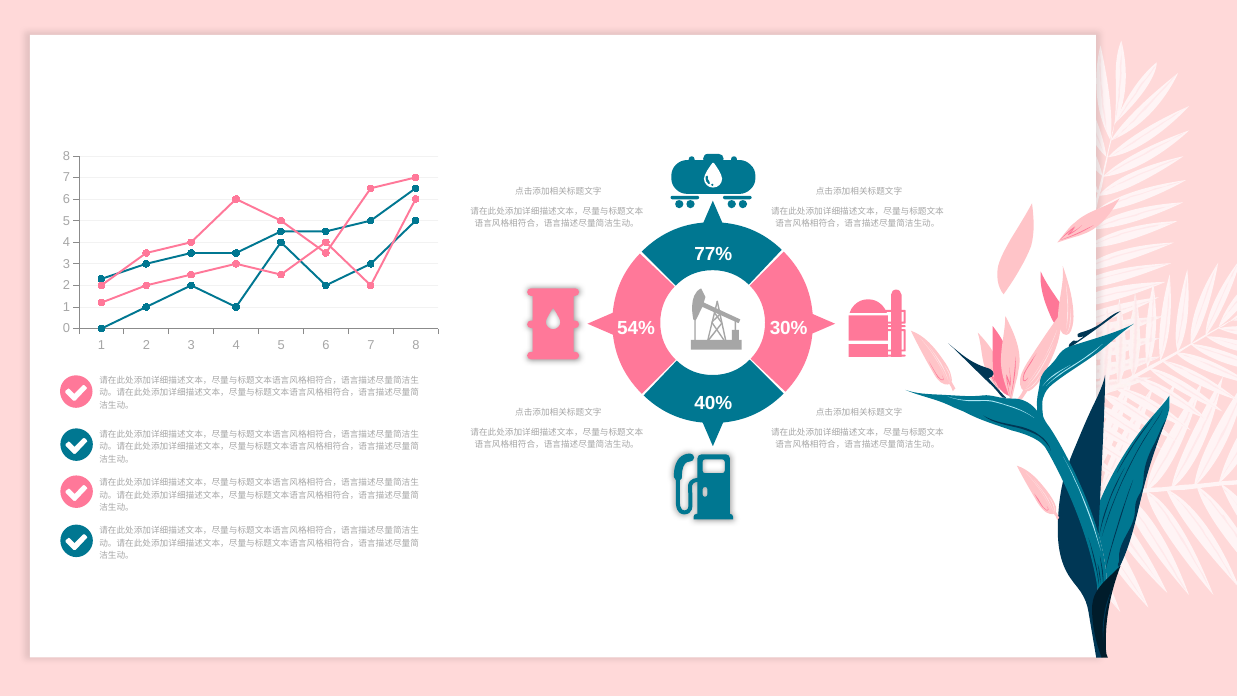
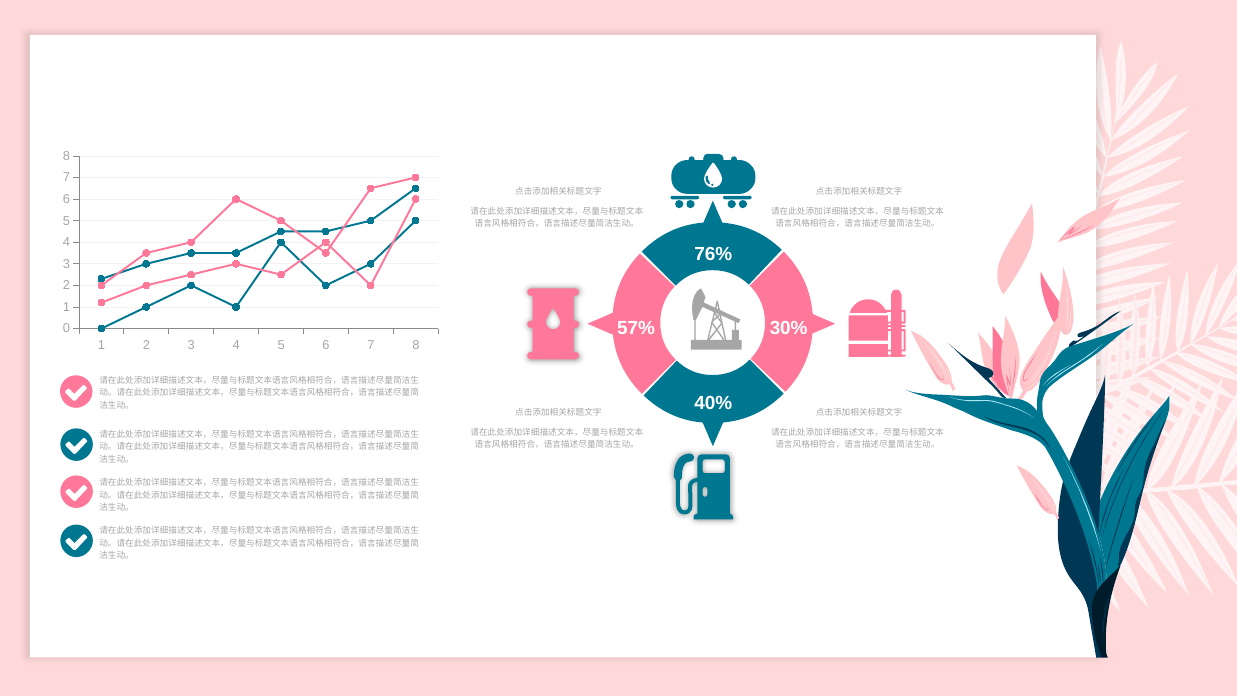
77%: 77% -> 76% (713, 255)
54%: 54% -> 57% (636, 328)
